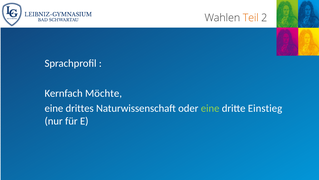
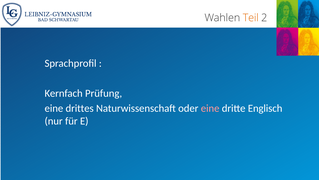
Möchte: Möchte -> Prüfung (104, 93)
eine colour: light green -> pink (210, 108)
Einstieg: Einstieg -> Englisch (265, 108)
